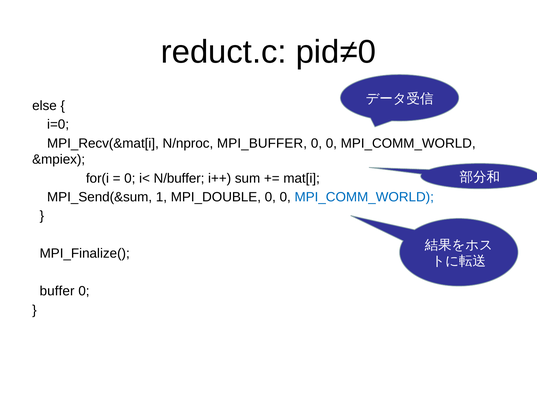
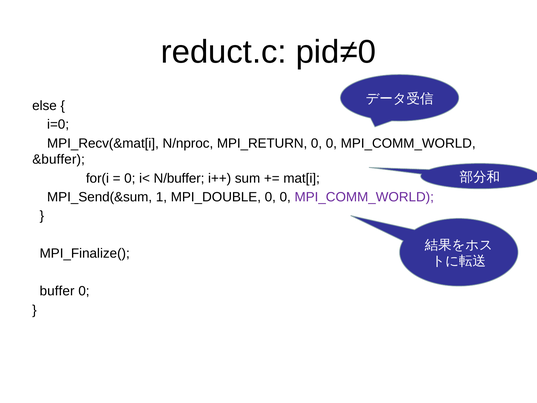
MPI_BUFFER: MPI_BUFFER -> MPI_RETURN (262, 143)
&mpiex: &mpiex -> &buffer (59, 159)
MPI_COMM_WORLD colour: blue -> purple (364, 197)
